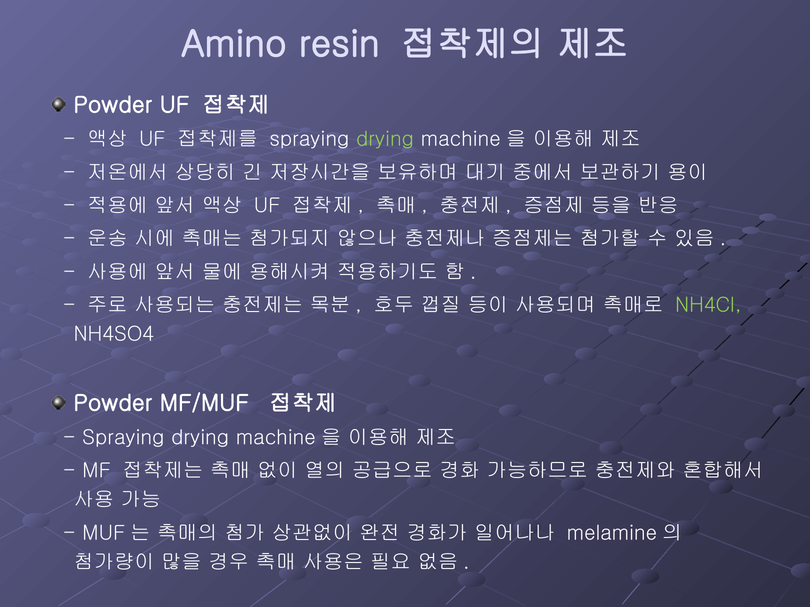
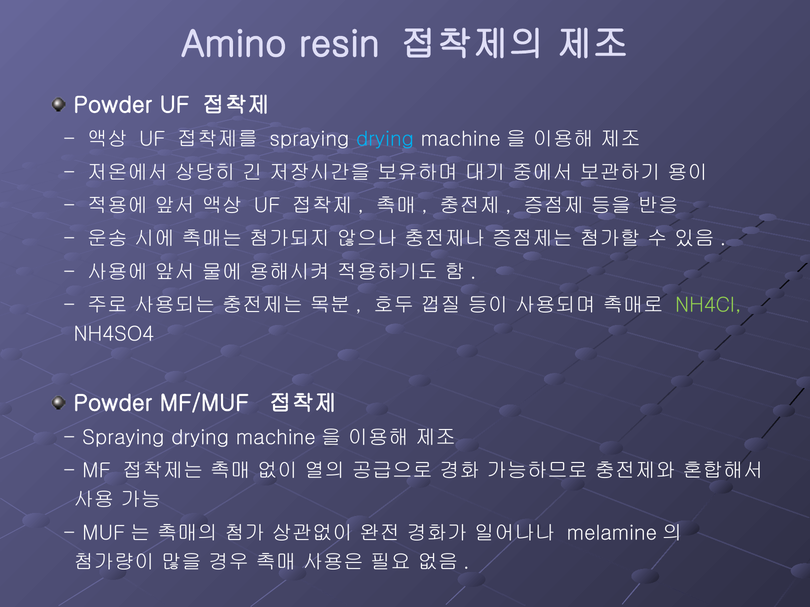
drying colour: light green -> light blue (385, 139)
